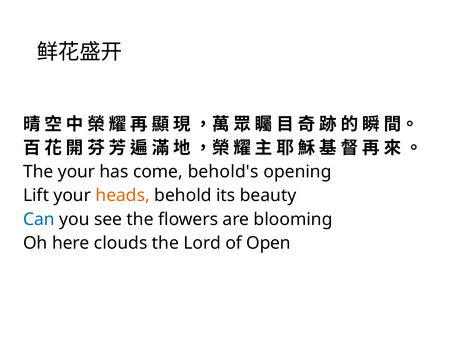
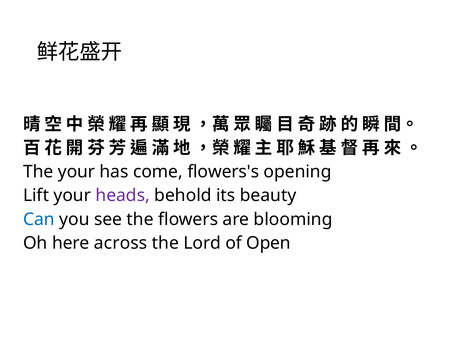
behold's: behold's -> flowers's (223, 172)
heads colour: orange -> purple (123, 196)
clouds: clouds -> across (121, 243)
